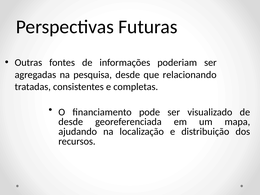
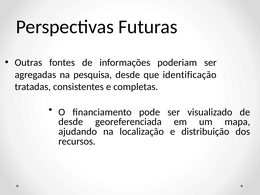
relacionando: relacionando -> identificação (190, 75)
